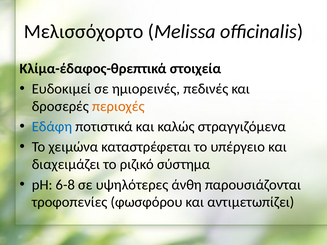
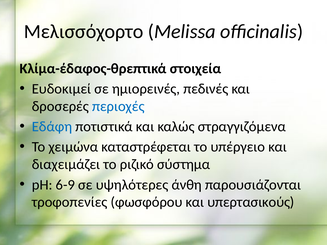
περιοχές colour: orange -> blue (118, 106)
6-8: 6-8 -> 6-9 (65, 185)
αντιμετωπίζει: αντιμετωπίζει -> υπερτασικούς (251, 202)
